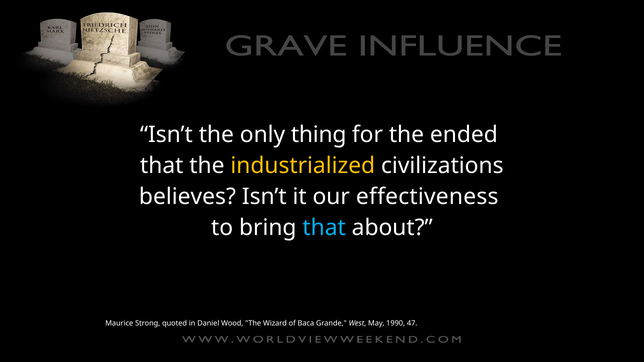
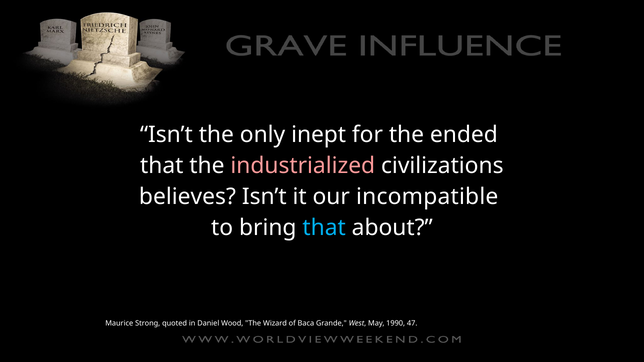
thing: thing -> inept (319, 135)
industrialized colour: yellow -> pink (303, 166)
effectiveness: effectiveness -> incompatible (427, 197)
